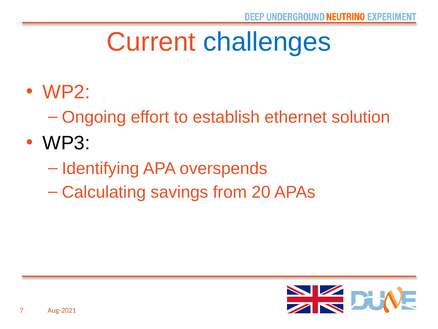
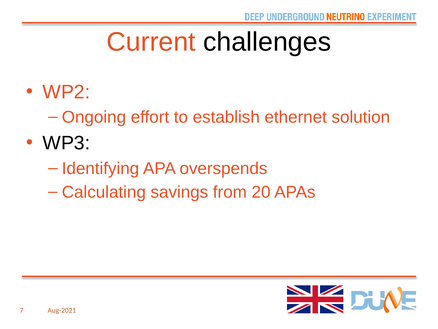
challenges colour: blue -> black (267, 42)
